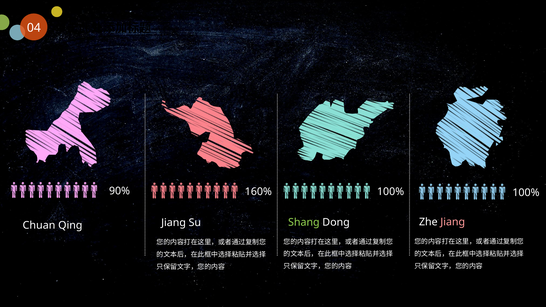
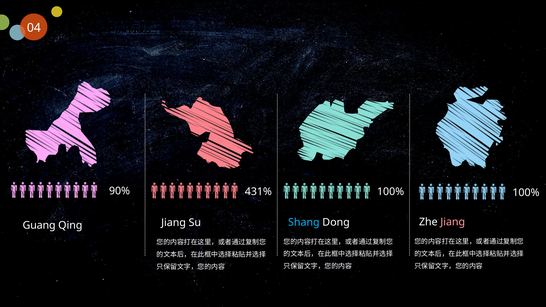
160%: 160% -> 431% (258, 192)
Shang colour: light green -> light blue (304, 222)
Chuan: Chuan -> Guang (39, 225)
